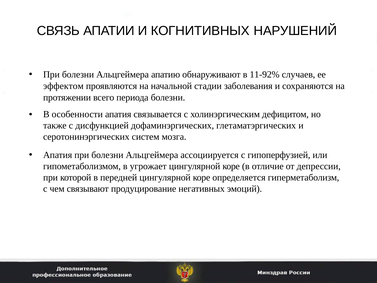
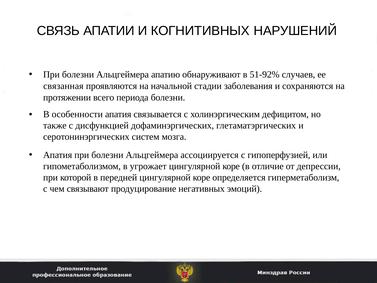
11-92%: 11-92% -> 51-92% (265, 74)
эффектом: эффектом -> связанная (63, 86)
